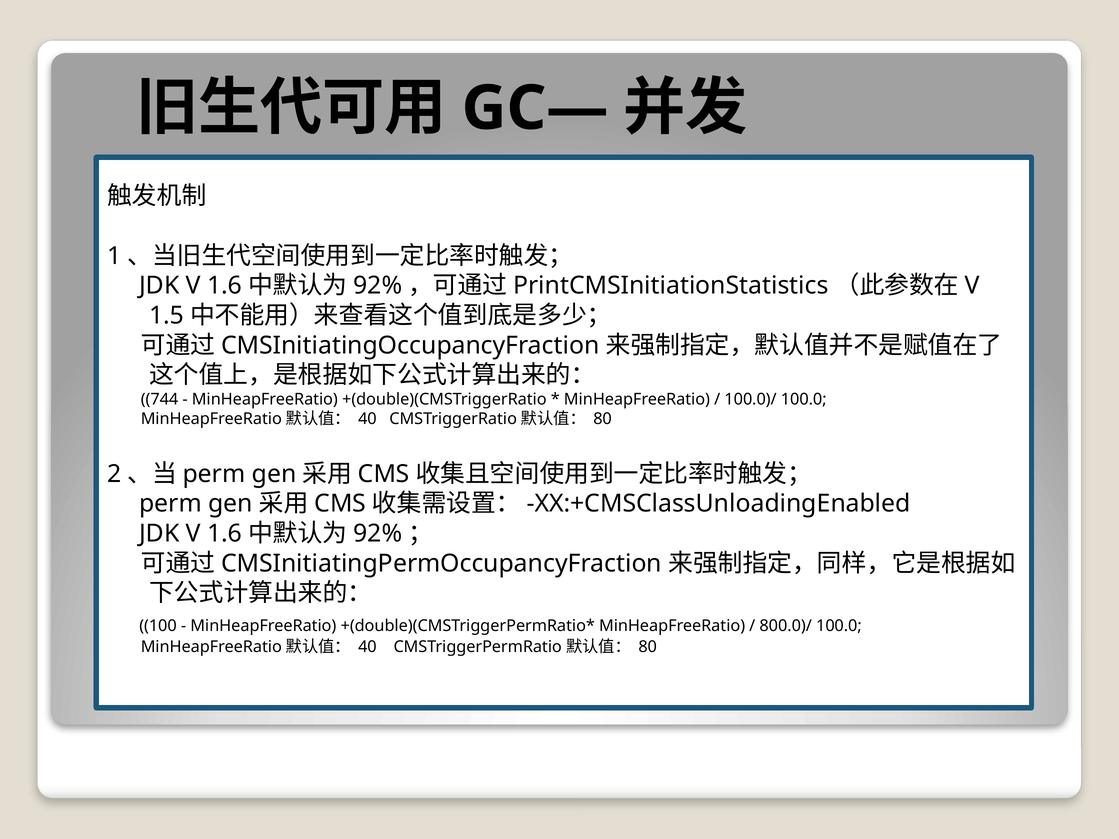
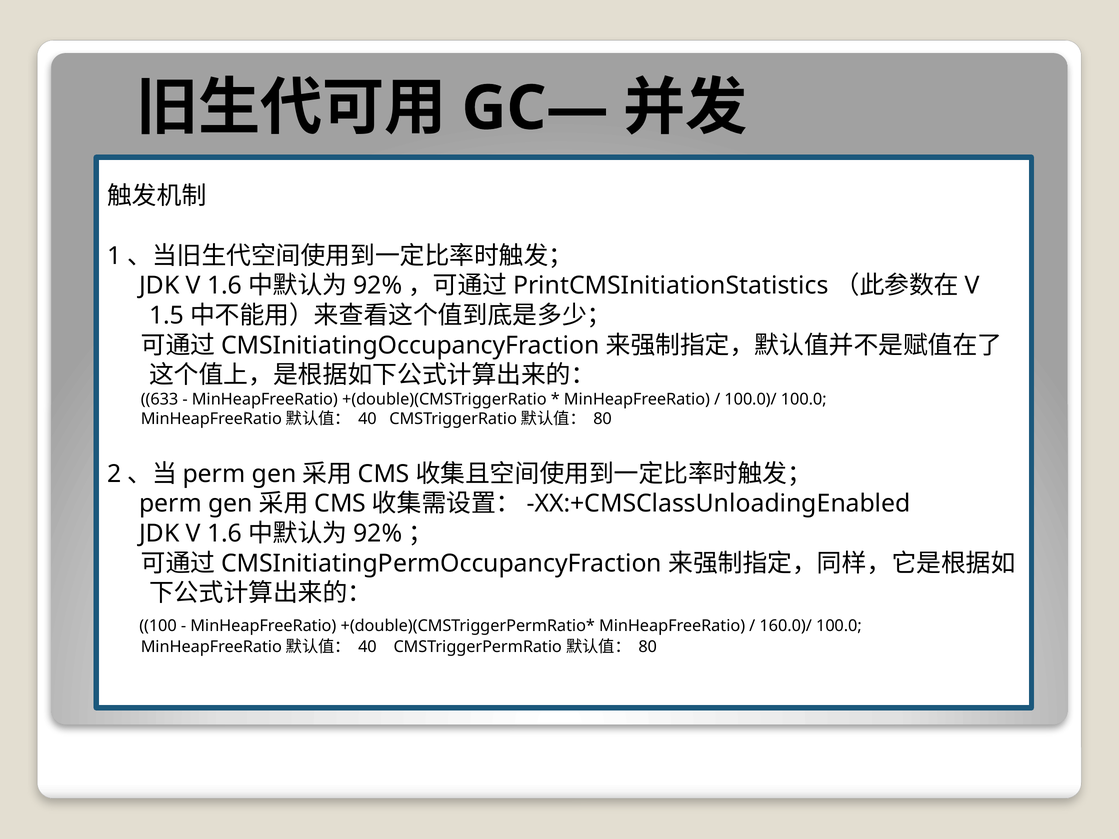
744: 744 -> 633 (160, 399)
800.0)/: 800.0)/ -> 160.0)/ (786, 626)
